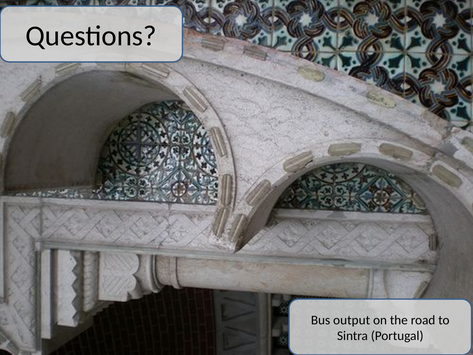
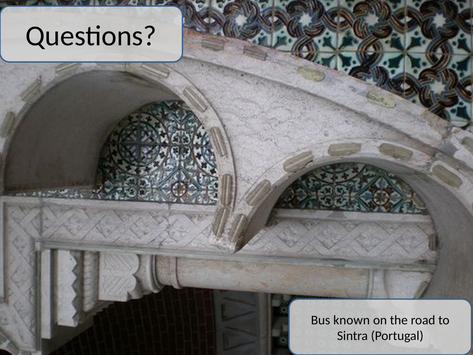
output: output -> known (352, 320)
